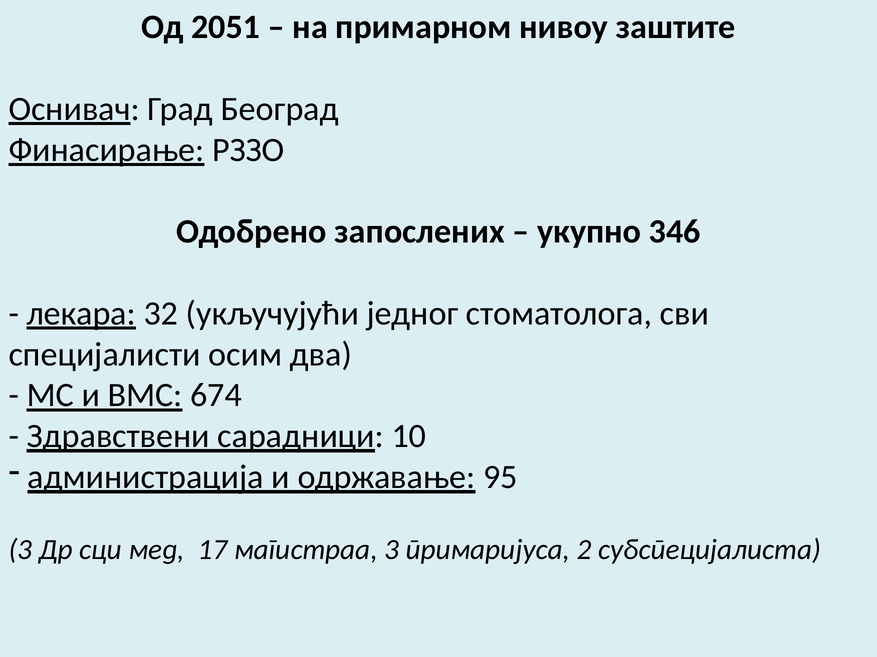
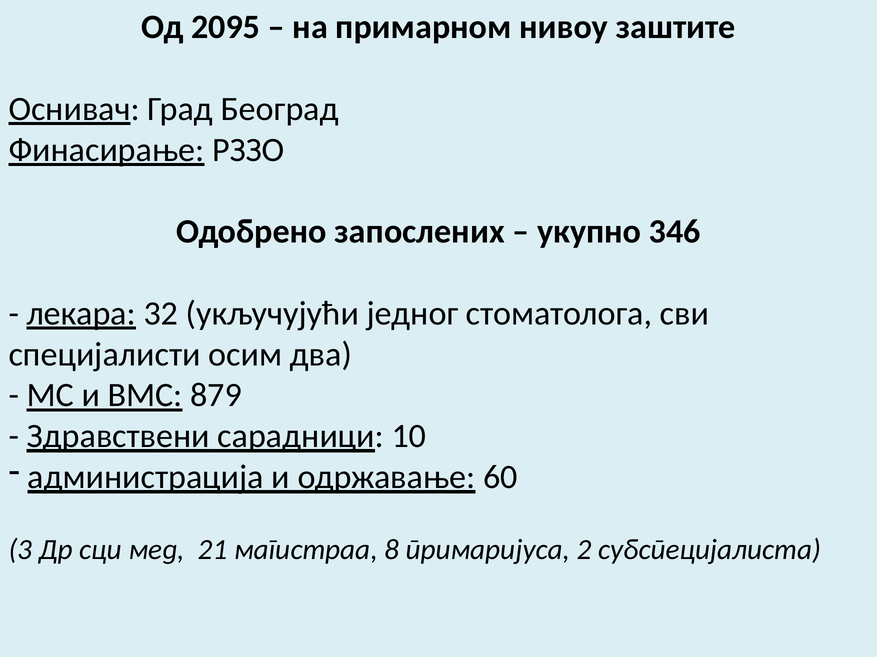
2051: 2051 -> 2095 (226, 27)
674: 674 -> 879 (216, 396)
95: 95 -> 60 (500, 478)
17: 17 -> 21 (213, 550)
магистраа 3: 3 -> 8 (392, 550)
